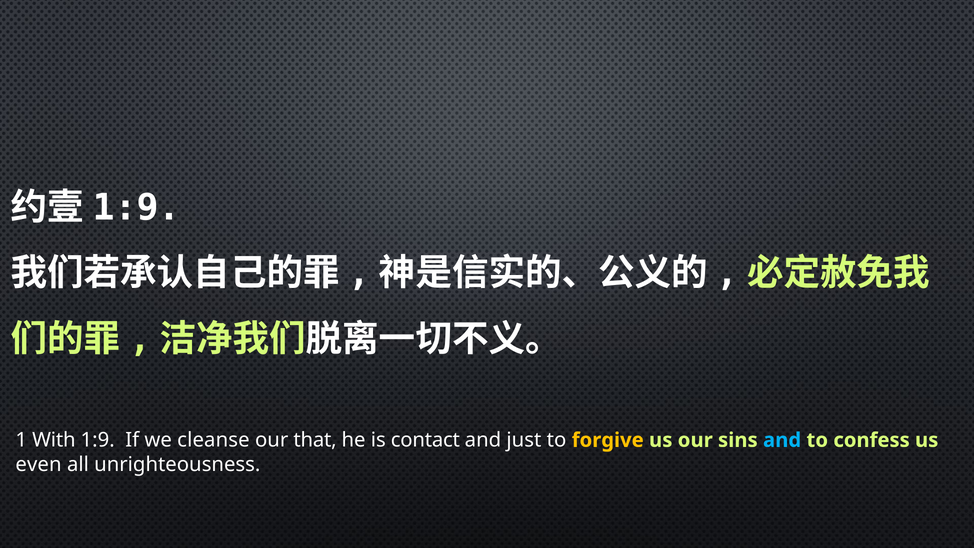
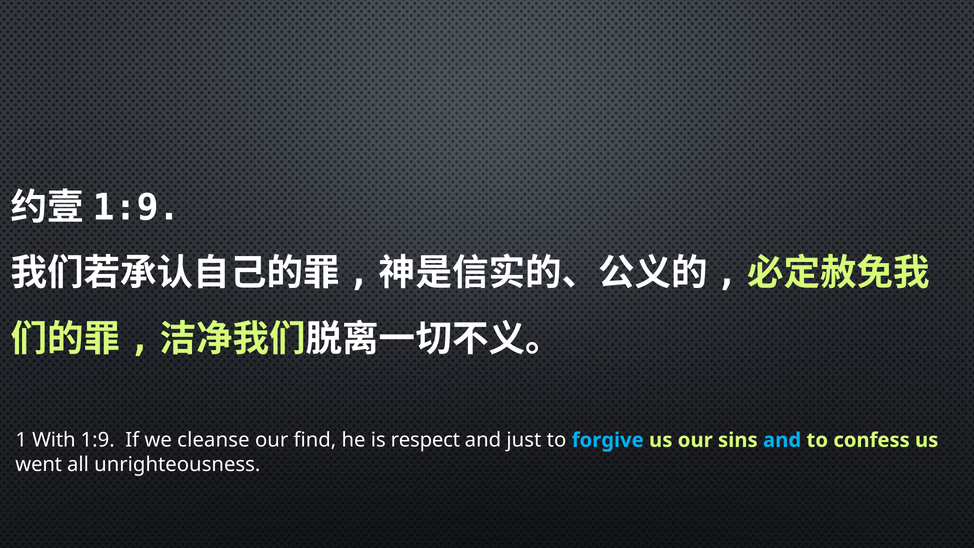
that: that -> find (315, 440)
contact: contact -> respect (425, 440)
forgive colour: yellow -> light blue (608, 440)
even: even -> went (39, 464)
